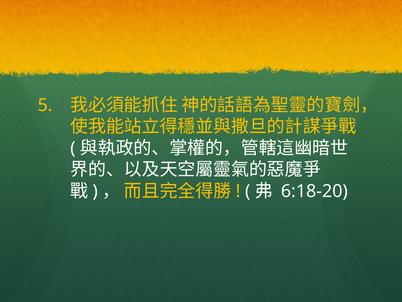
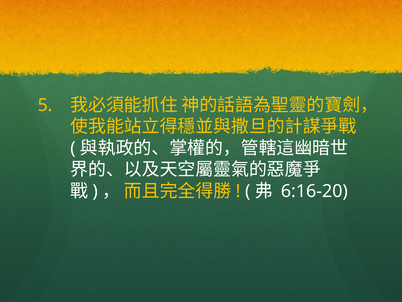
6:18-20: 6:18-20 -> 6:16-20 (314, 191)
